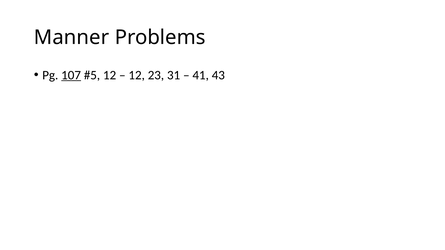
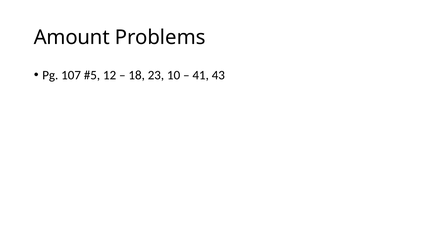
Manner: Manner -> Amount (72, 37)
107 underline: present -> none (71, 75)
12: 12 -> 18 (137, 75)
31: 31 -> 10 (174, 75)
